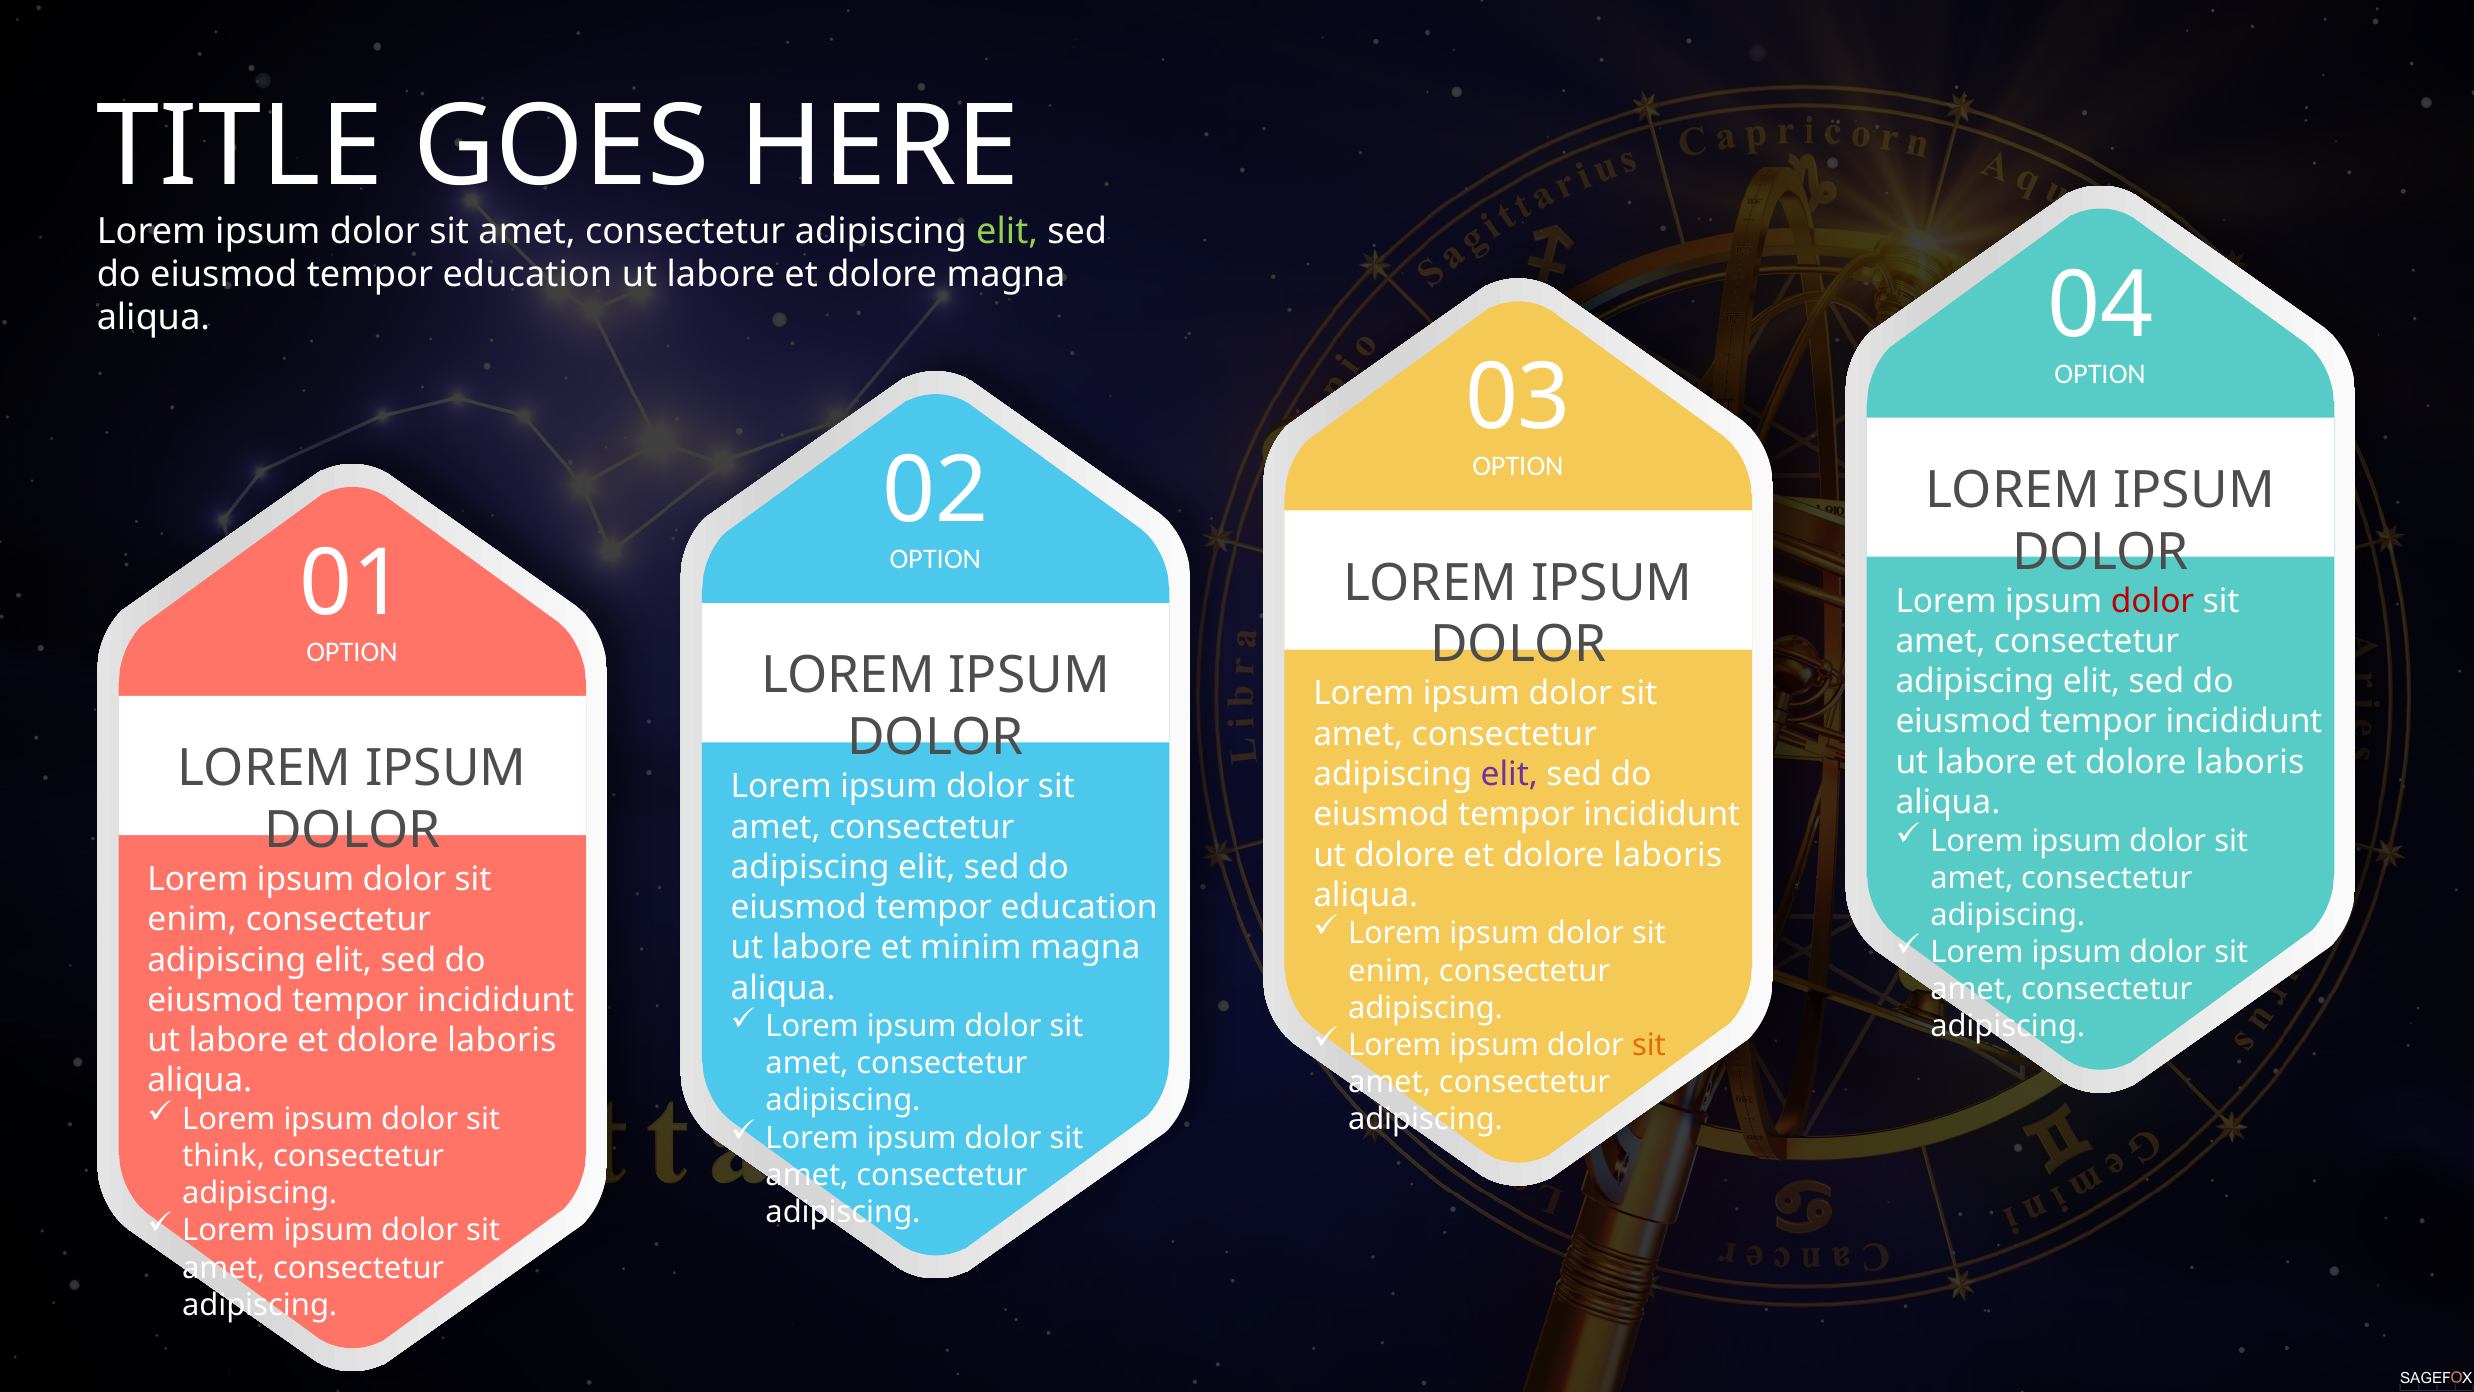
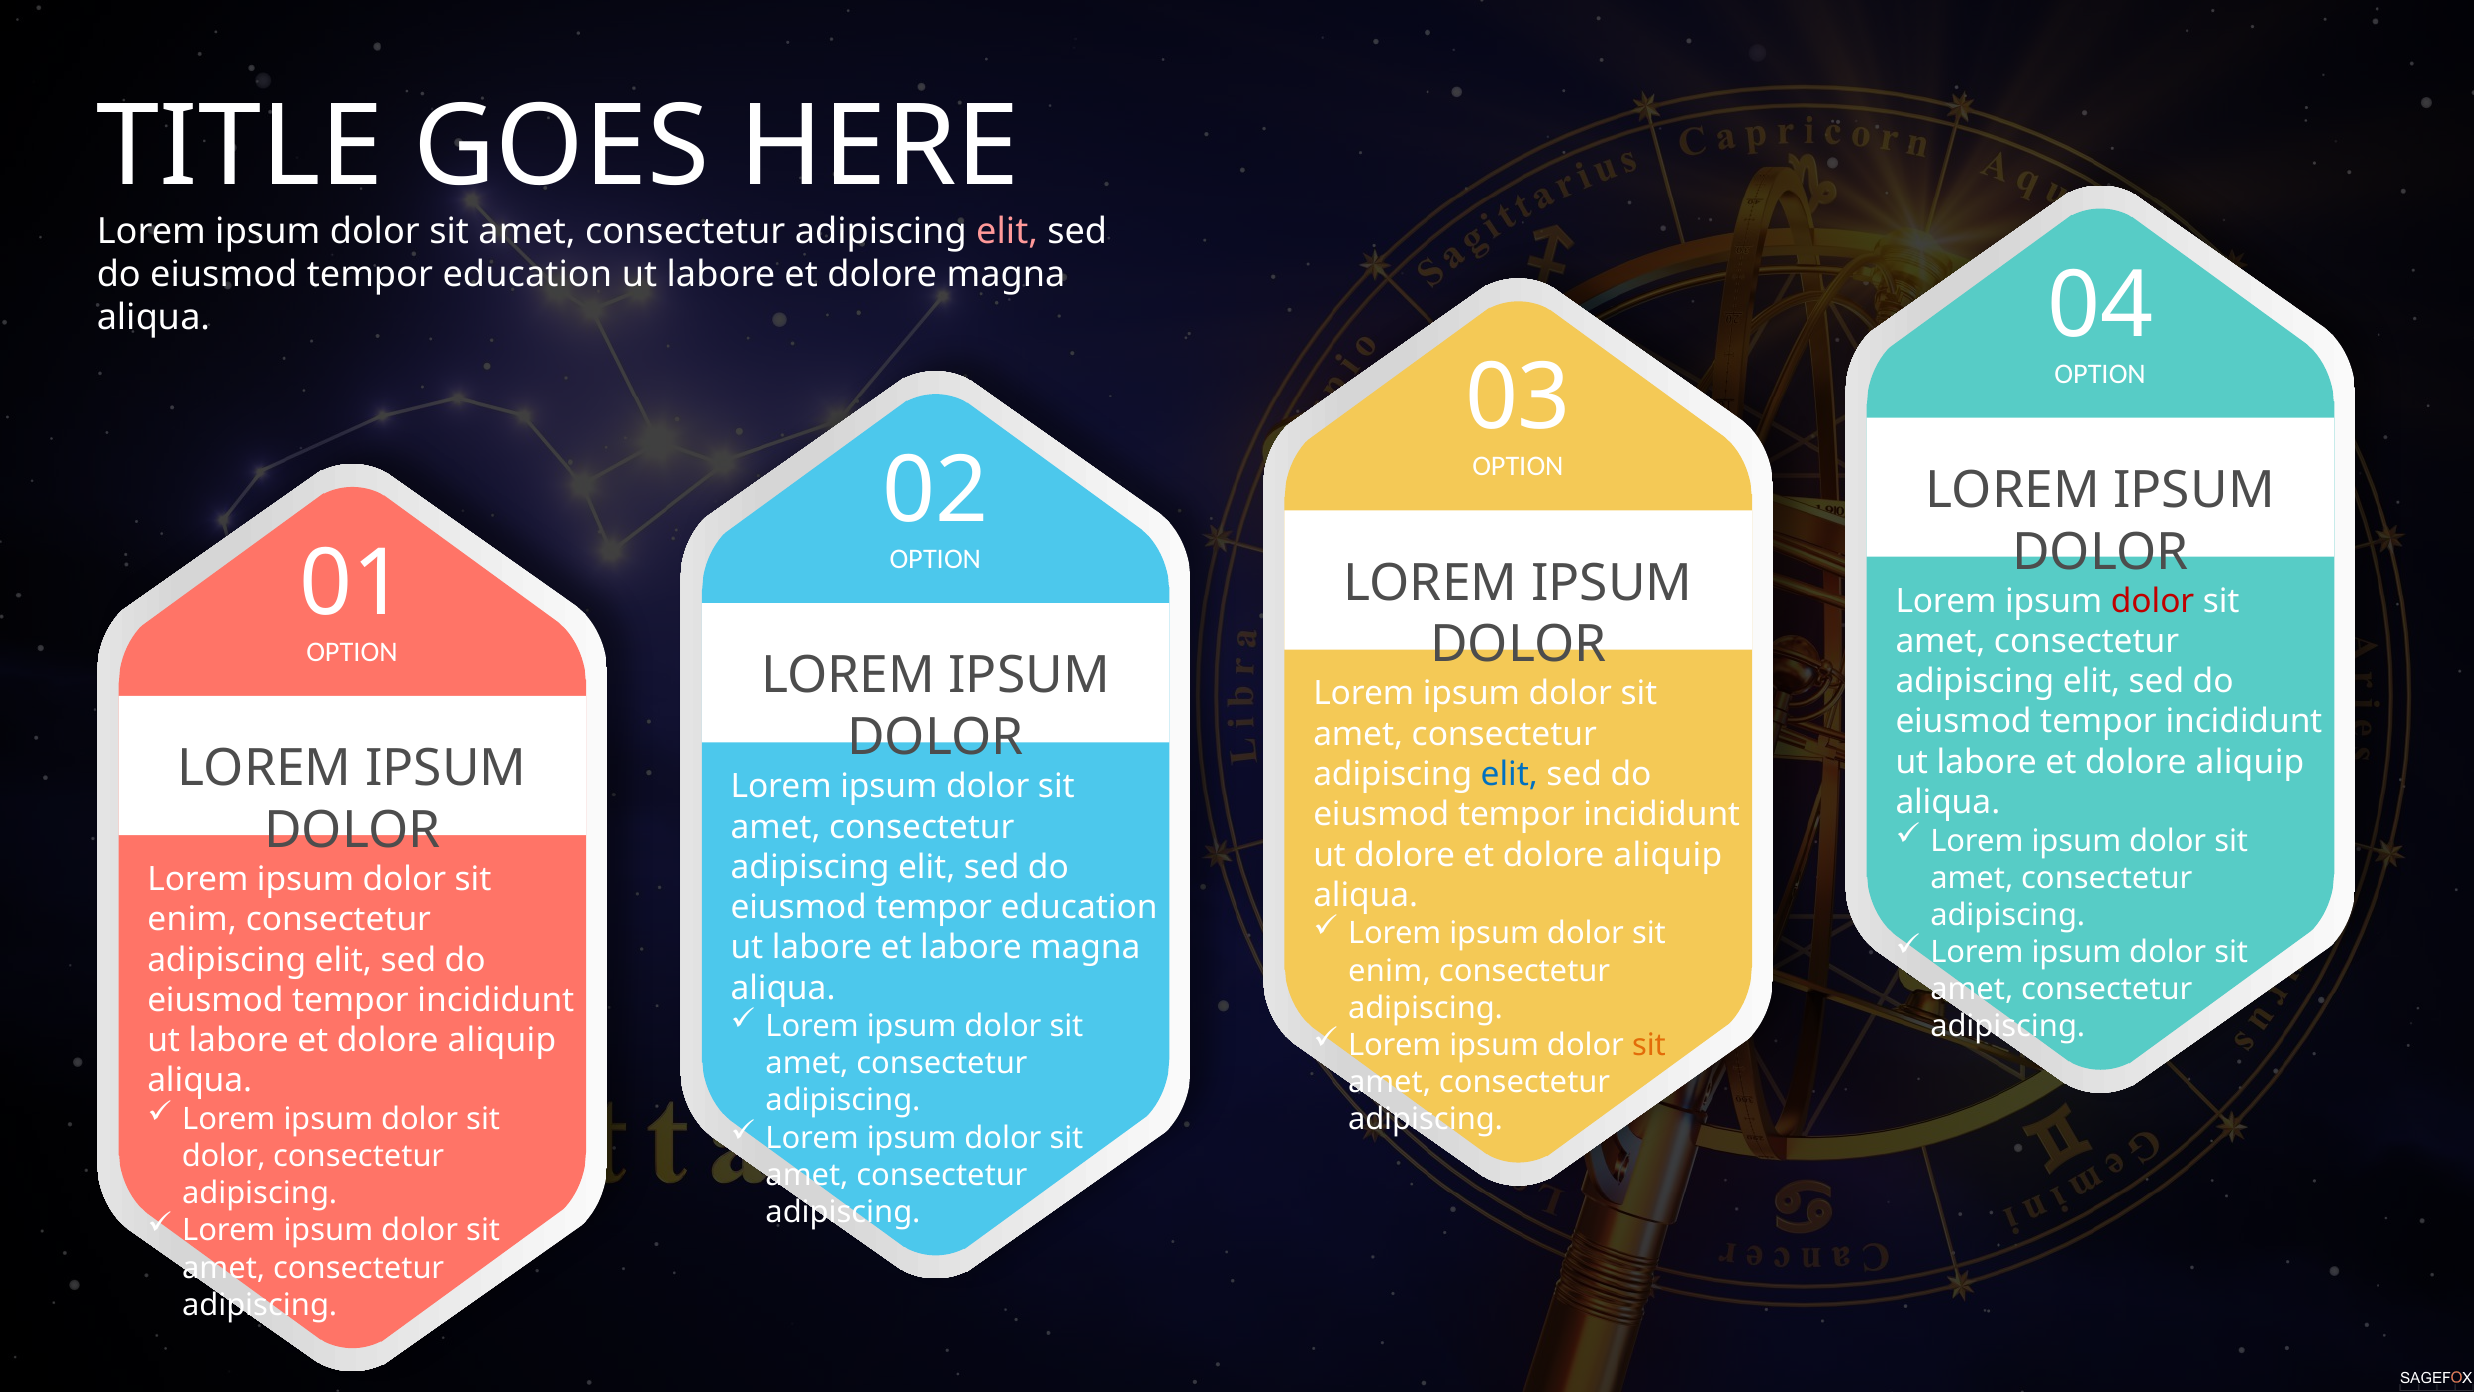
elit colour: light green -> pink (1007, 231)
laboris: laboris -> aliquip (2250, 762)
elit colour: purple -> blue (1509, 774)
laboris: laboris -> aliquip (1668, 855)
et minim: minim -> labore (971, 948)
laboris: laboris -> aliquip (502, 1040)
think: think -> dolor (224, 1156)
